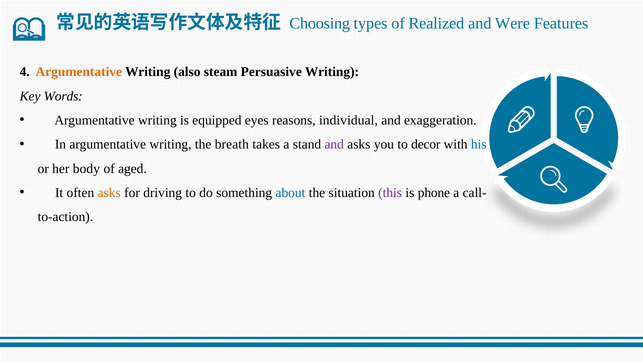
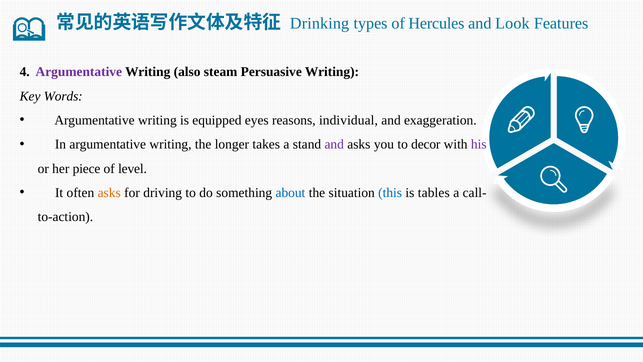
Choosing: Choosing -> Drinking (320, 24)
Realized: Realized -> Hercules (436, 24)
Were: Were -> Look (512, 24)
Argumentative colour: orange -> purple (79, 72)
breath: breath -> longer (232, 144)
his colour: blue -> purple (479, 144)
body: body -> piece (87, 168)
aged: aged -> level (133, 168)
this colour: purple -> blue (390, 193)
phone: phone -> tables (434, 193)
